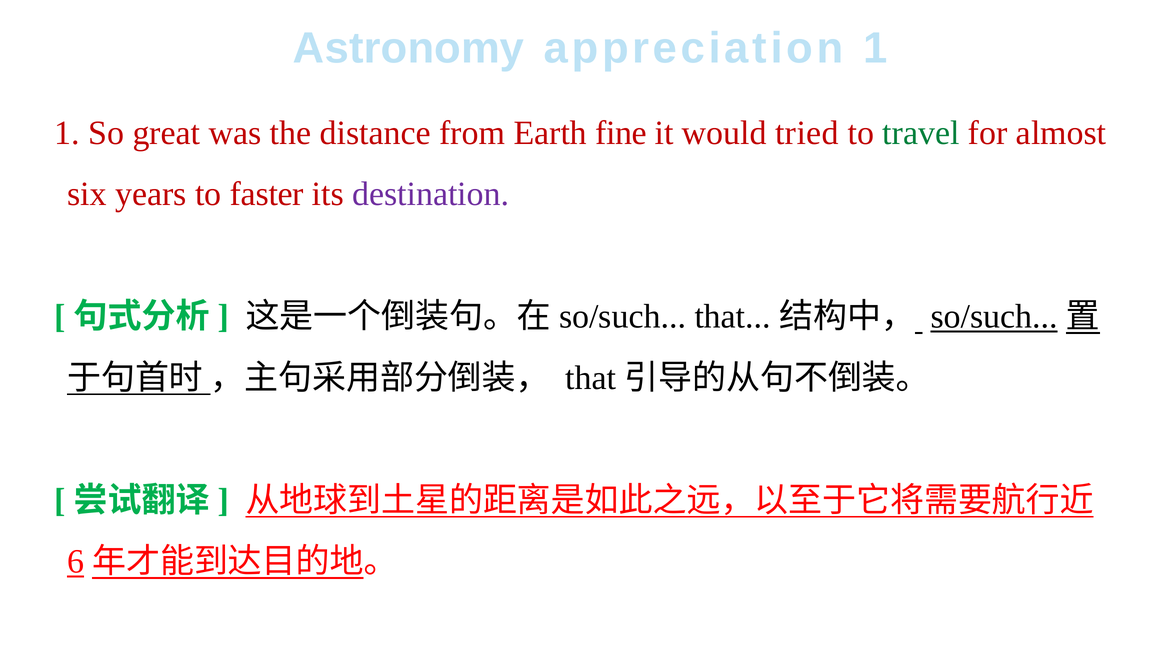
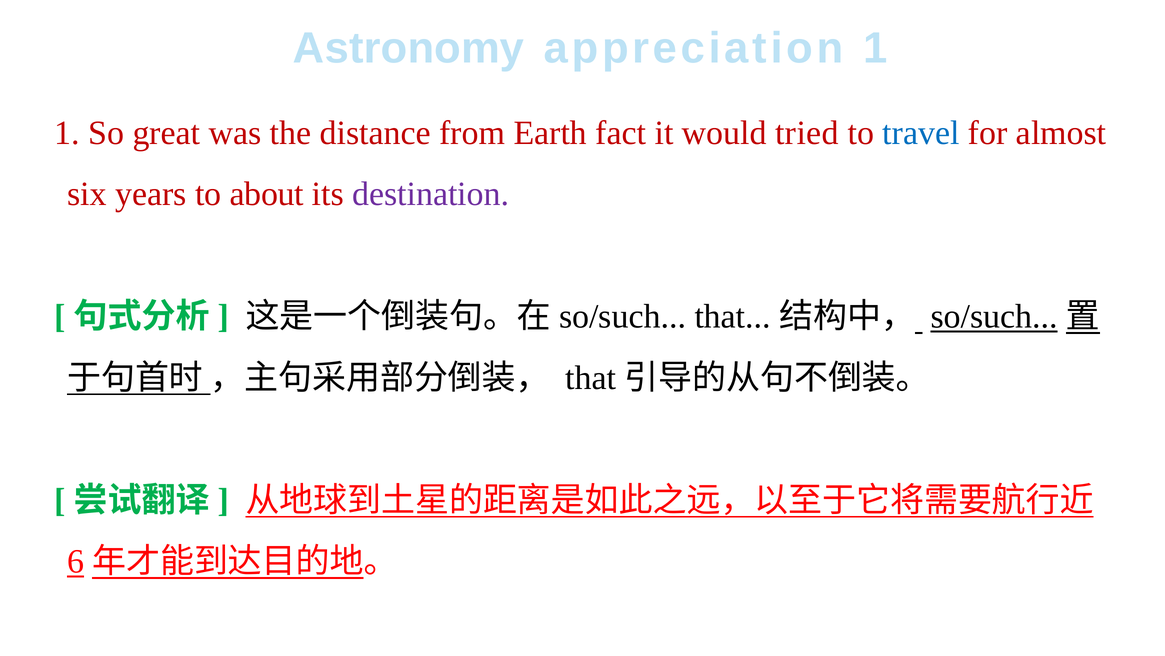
fine: fine -> fact (621, 133)
travel colour: green -> blue (921, 133)
faster: faster -> about (267, 194)
